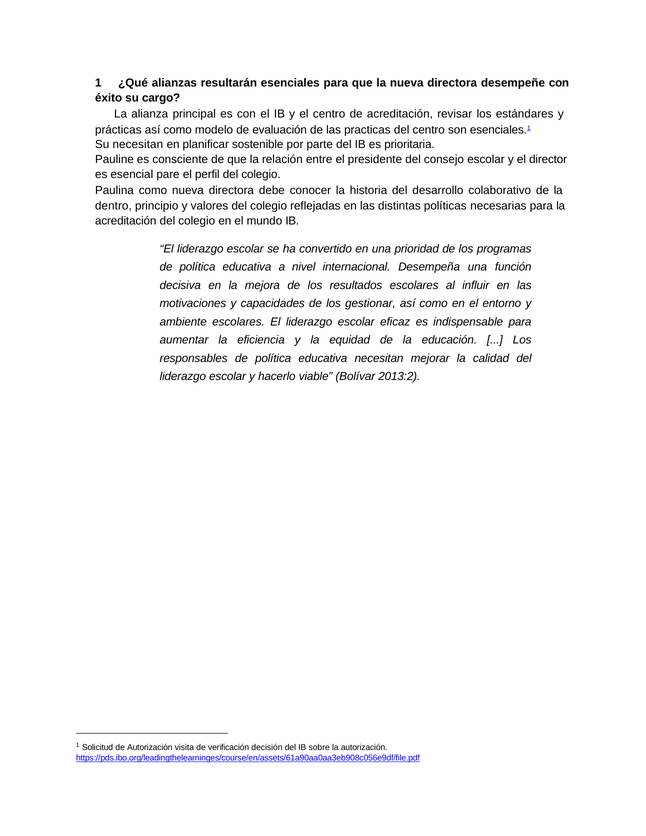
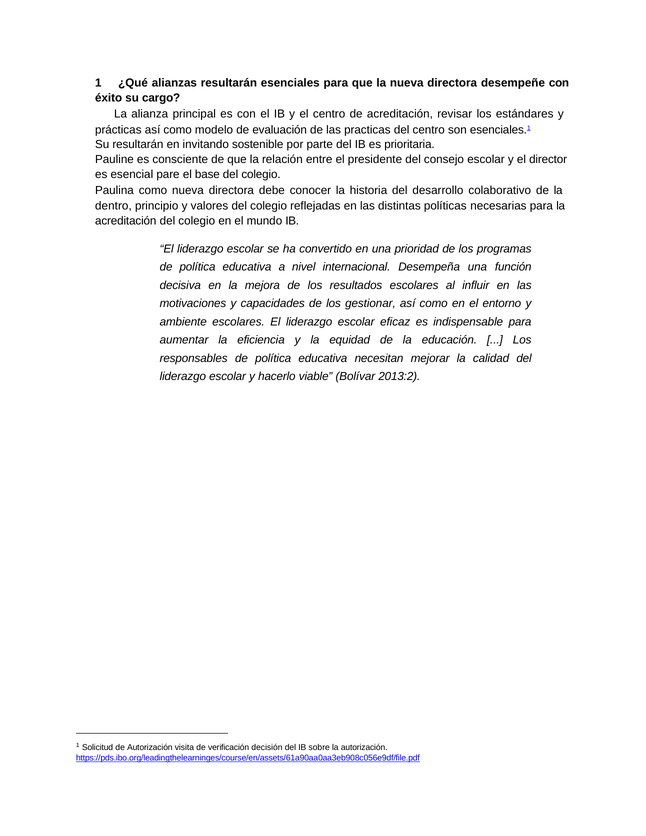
Su necesitan: necesitan -> resultarán (138, 144)
planificar: planificar -> invitando (206, 144)
perfil: perfil -> base (207, 175)
